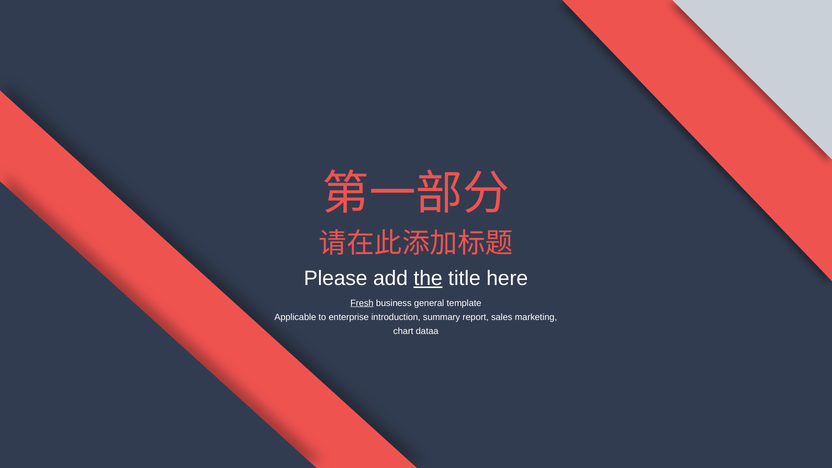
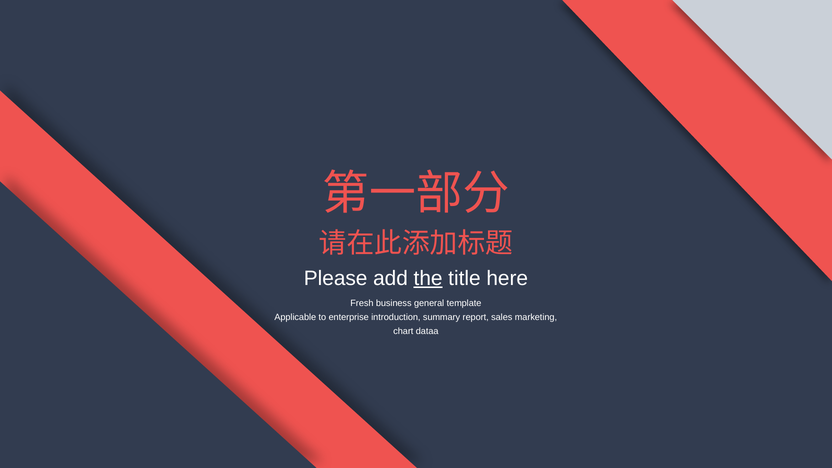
Fresh underline: present -> none (362, 303)
